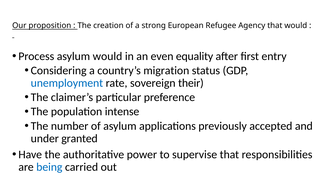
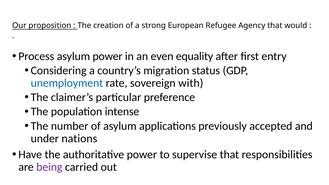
asylum would: would -> power (108, 56)
their: their -> with (191, 83)
granted: granted -> nations (79, 139)
being colour: blue -> purple (49, 167)
